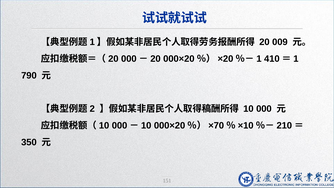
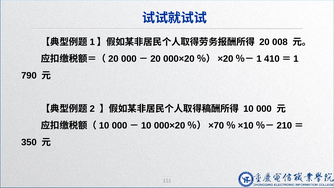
009: 009 -> 008 (280, 42)
